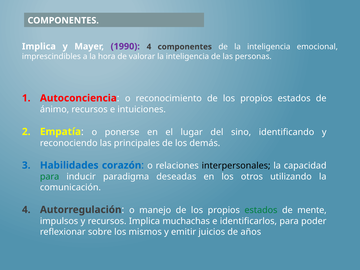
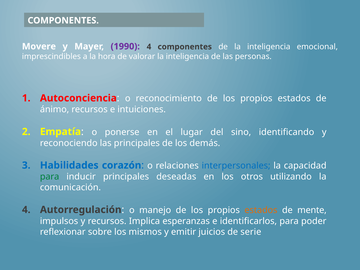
Implica: Implica -> Movere (39, 46)
interpersonales colour: black -> blue (236, 166)
inducir paradigma: paradigma -> principales (126, 177)
estados colour: green -> orange (261, 210)
muchachas: muchachas -> esperanzas (186, 221)
años: años -> serie (251, 232)
